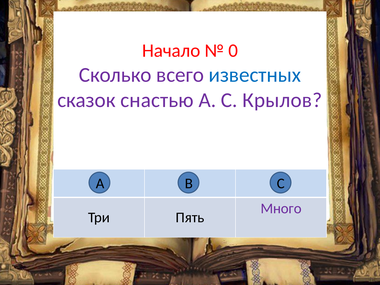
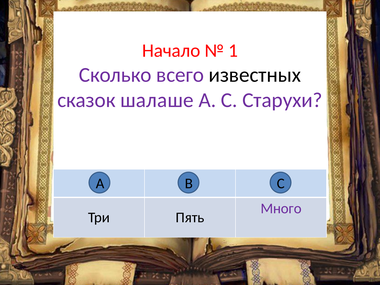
0: 0 -> 1 (233, 51)
известных colour: blue -> black (255, 75)
снастью: снастью -> шалаше (157, 100)
Крылов: Крылов -> Старухи (282, 100)
